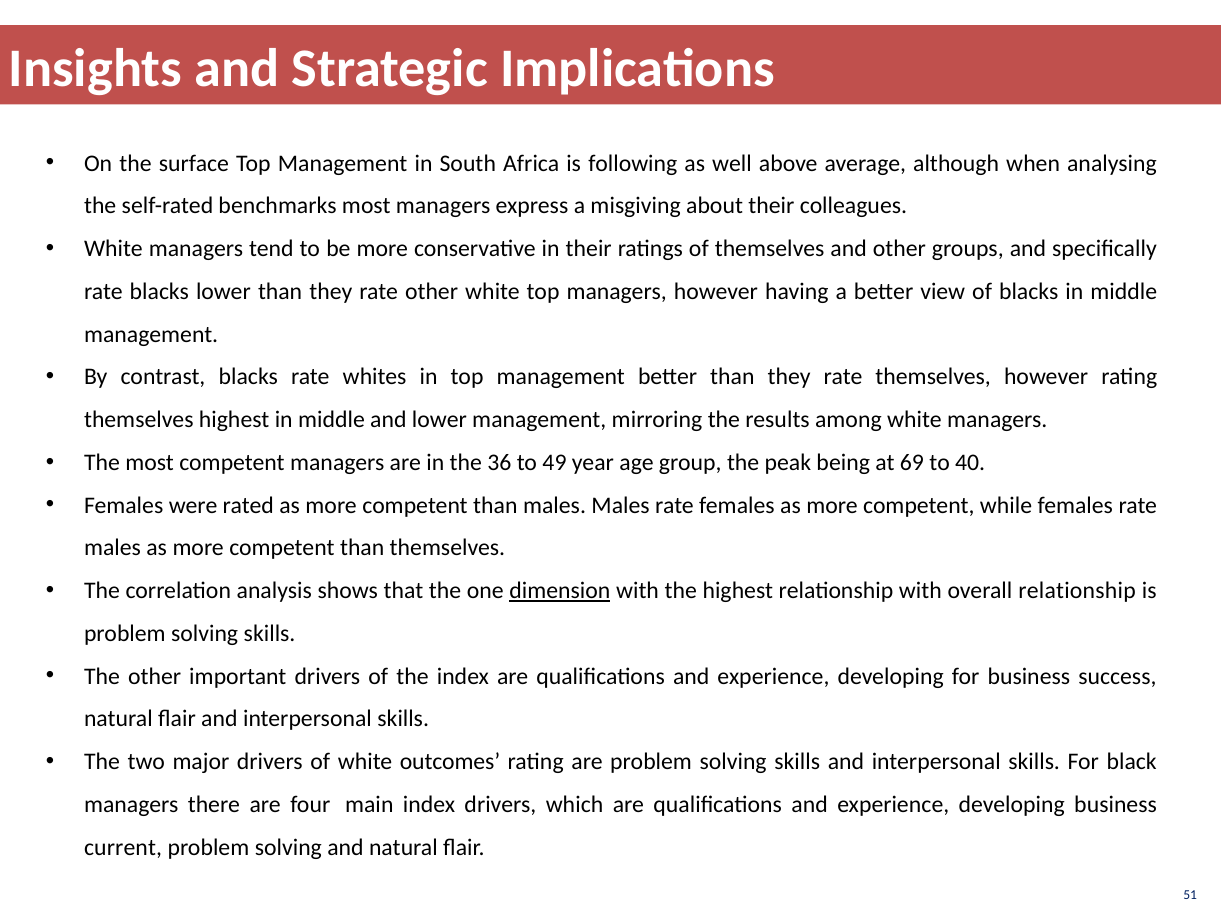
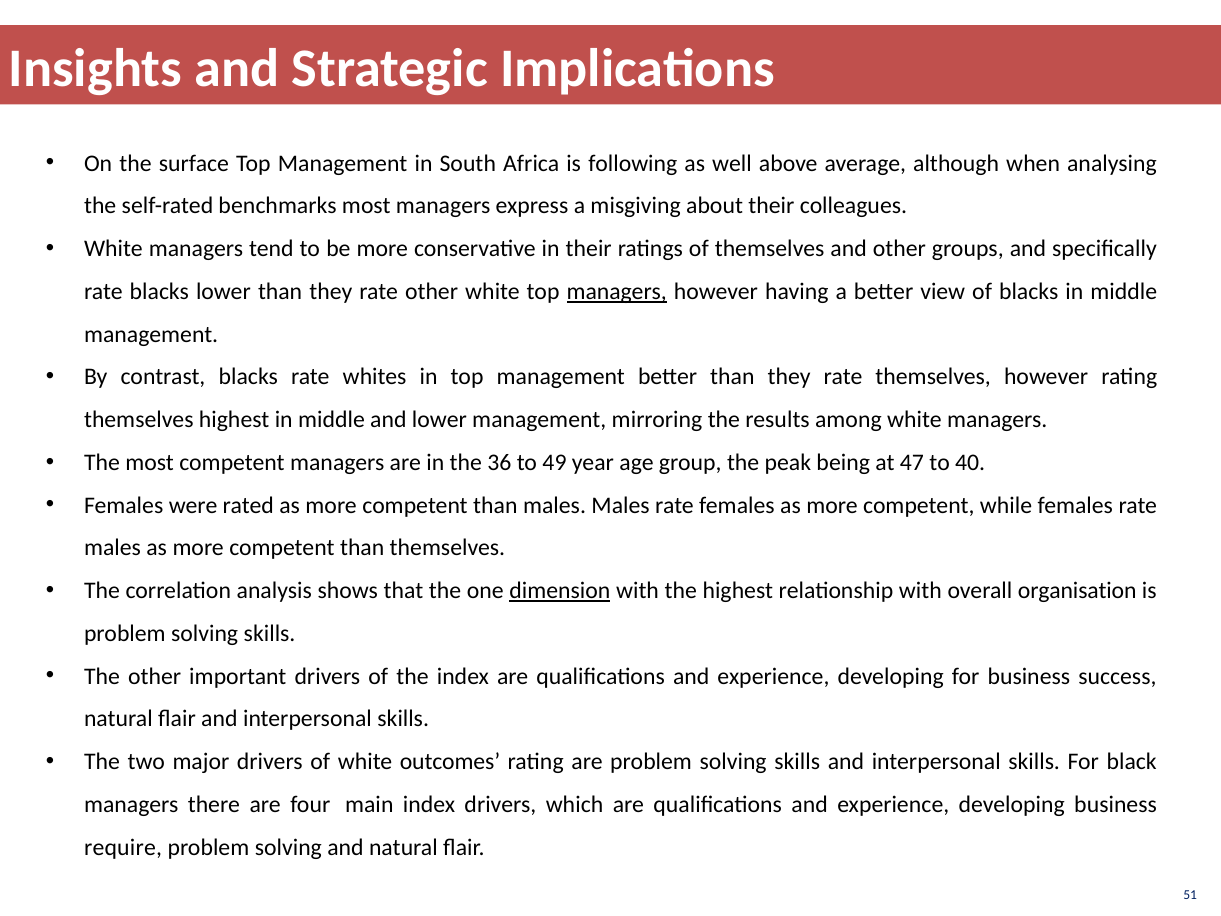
managers underline: none -> present (617, 292)
69: 69 -> 47 (912, 462)
overall relationship: relationship -> organisation (1077, 591)
current: current -> require (123, 847)
